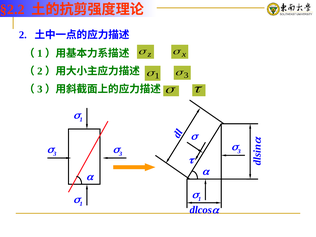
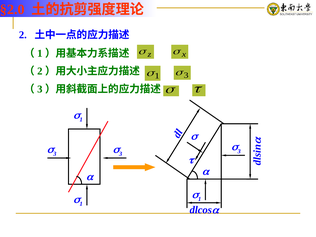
§2.2: §2.2 -> §2.0 (12, 10)
